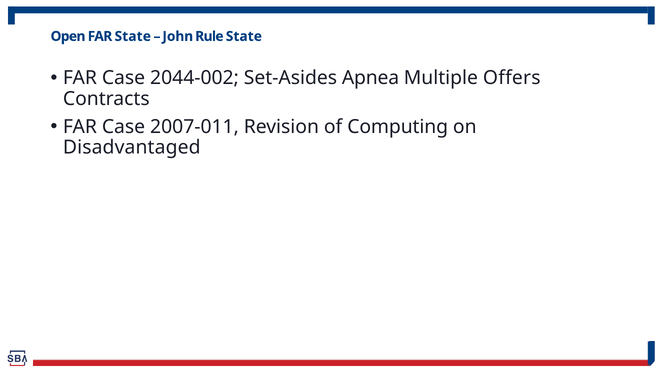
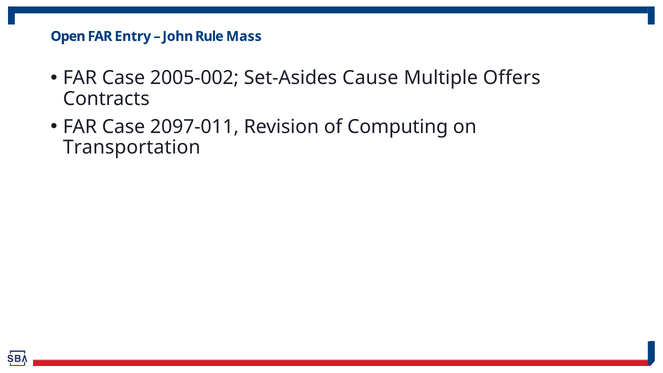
FAR State: State -> Entry (133, 36)
Rule State: State -> Mass (244, 36)
2044-002: 2044-002 -> 2005-002 (194, 78)
Apnea: Apnea -> Cause (370, 78)
2007-011: 2007-011 -> 2097-011 (194, 127)
Disadvantaged: Disadvantaged -> Transportation (132, 148)
